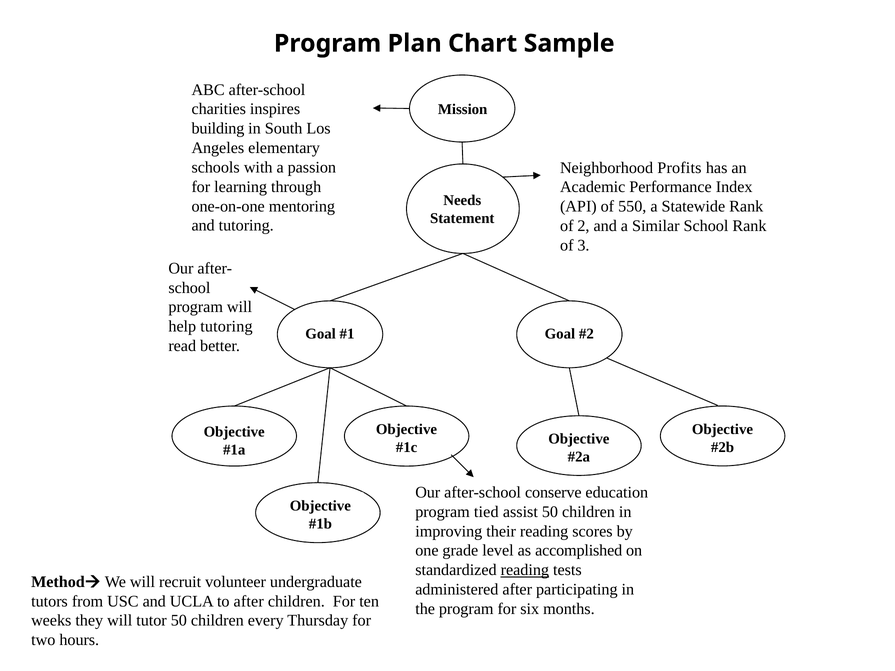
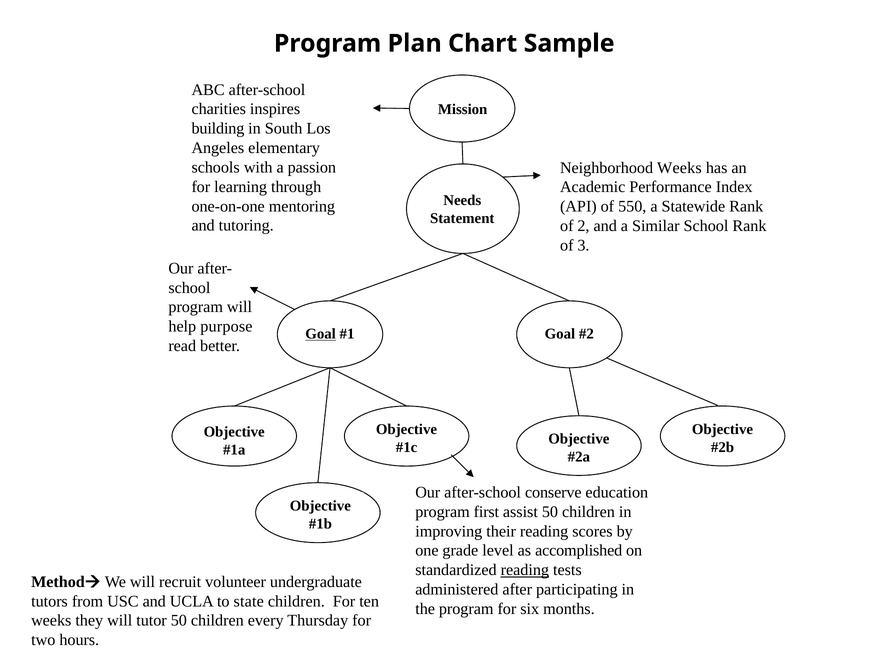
Neighborhood Profits: Profits -> Weeks (679, 168)
help tutoring: tutoring -> purpose (226, 327)
Goal underline: none -> present (321, 334)
tied: tied -> first (486, 512)
to after: after -> state (249, 601)
